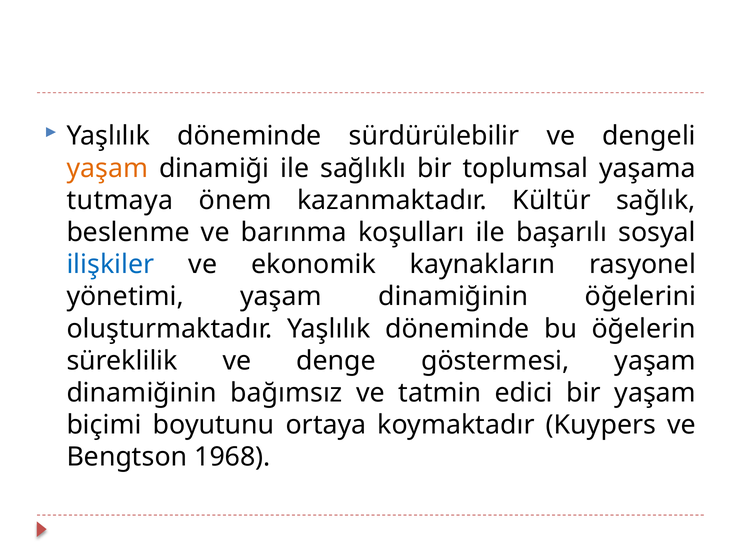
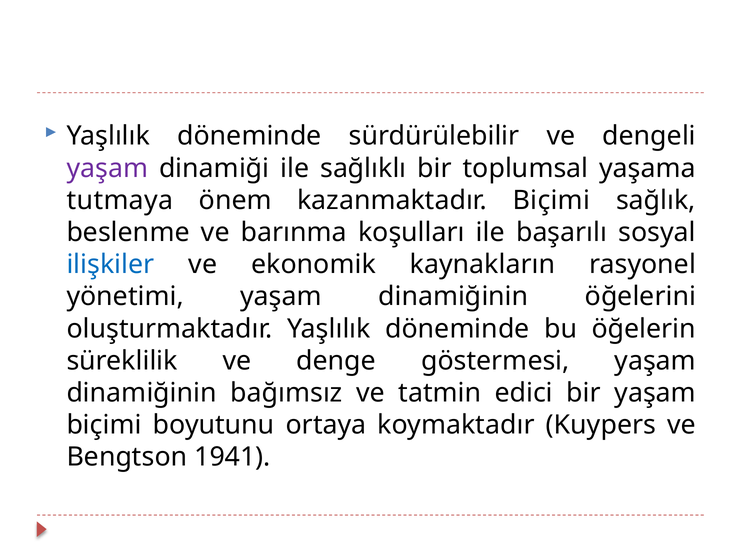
yaşam colour: orange -> purple (107, 168)
kazanmaktadır Kültür: Kültür -> Biçimi (551, 200)
1968: 1968 -> 1941 (232, 457)
